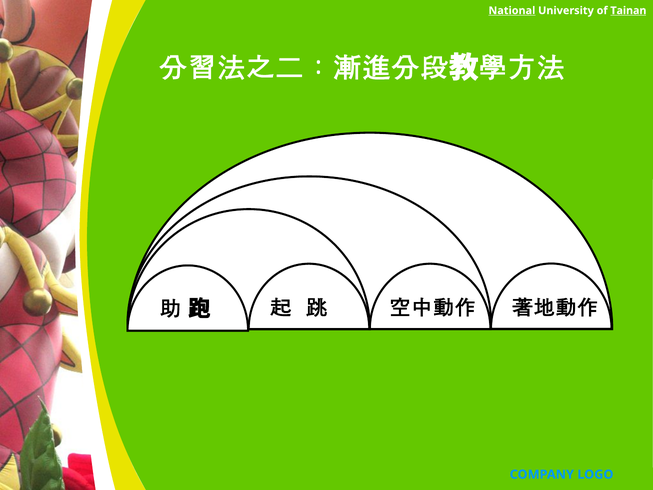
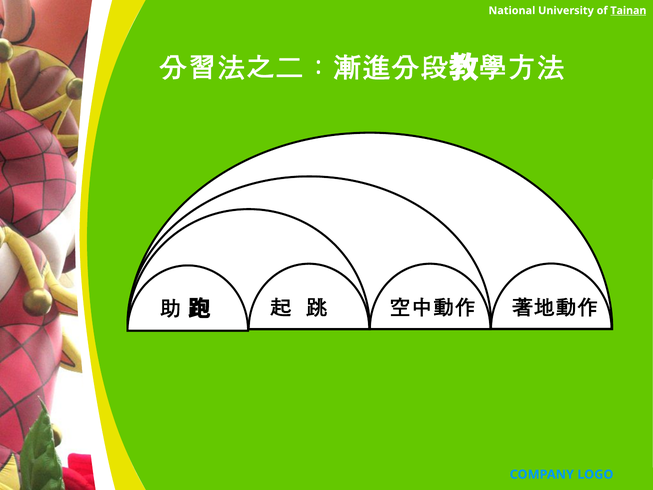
National underline: present -> none (512, 11)
